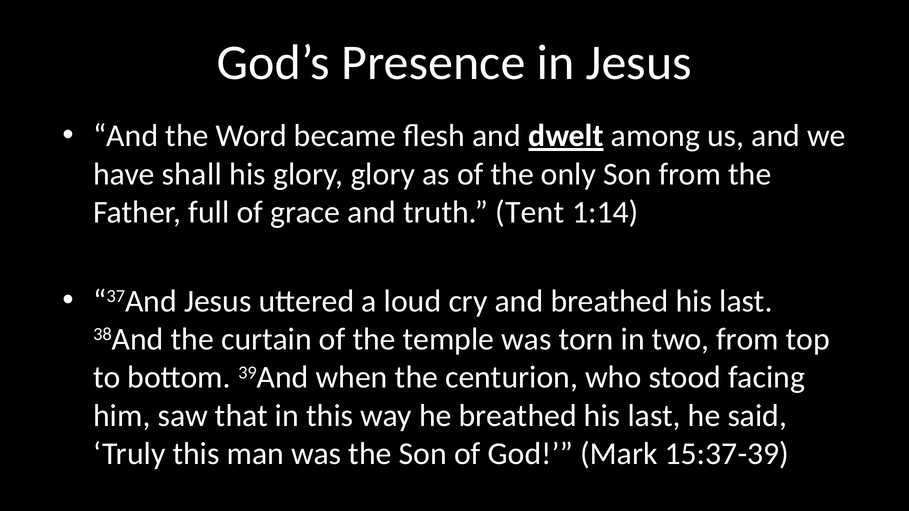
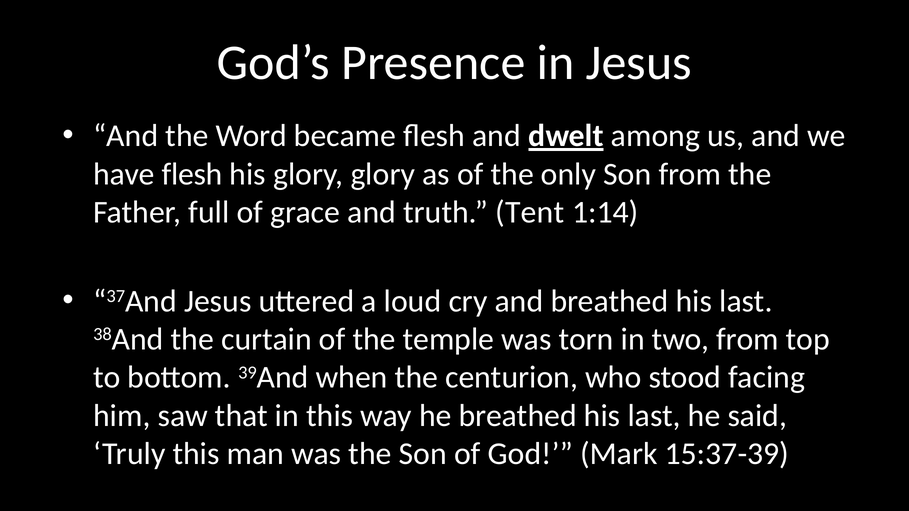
have shall: shall -> flesh (192, 174)
